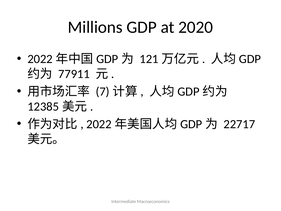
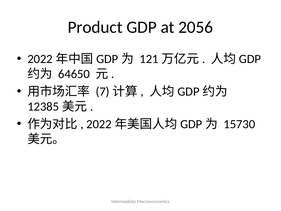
Millions: Millions -> Product (95, 27)
2020: 2020 -> 2056 (196, 27)
77911: 77911 -> 64650 (74, 74)
22717: 22717 -> 15730 (239, 124)
